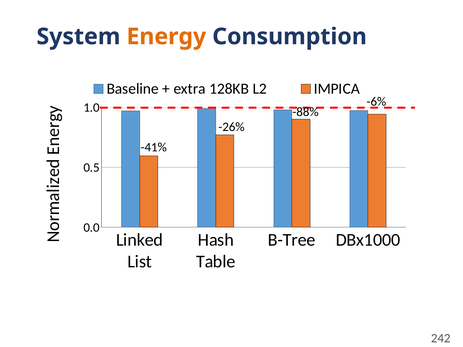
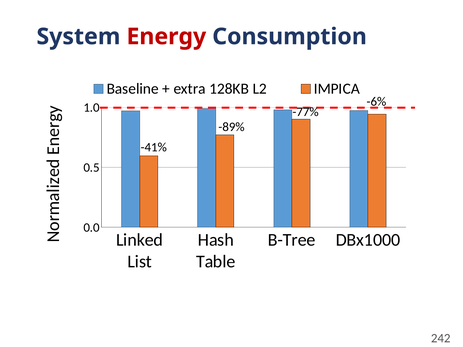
Energy colour: orange -> red (166, 37)
-88%: -88% -> -77% (306, 112)
-26%: -26% -> -89% (231, 127)
